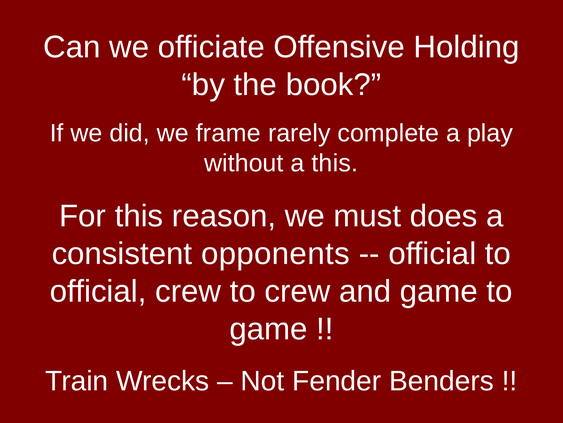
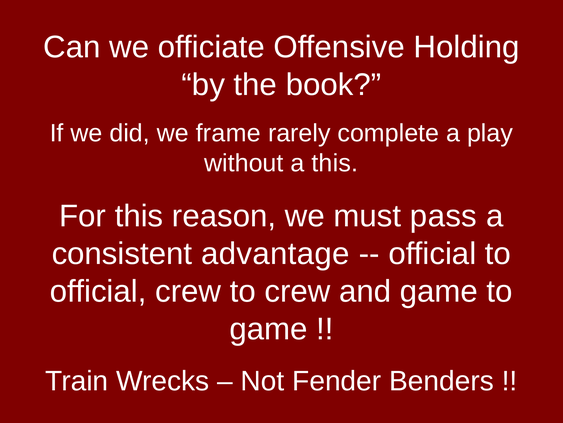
does: does -> pass (443, 216)
opponents: opponents -> advantage (275, 253)
